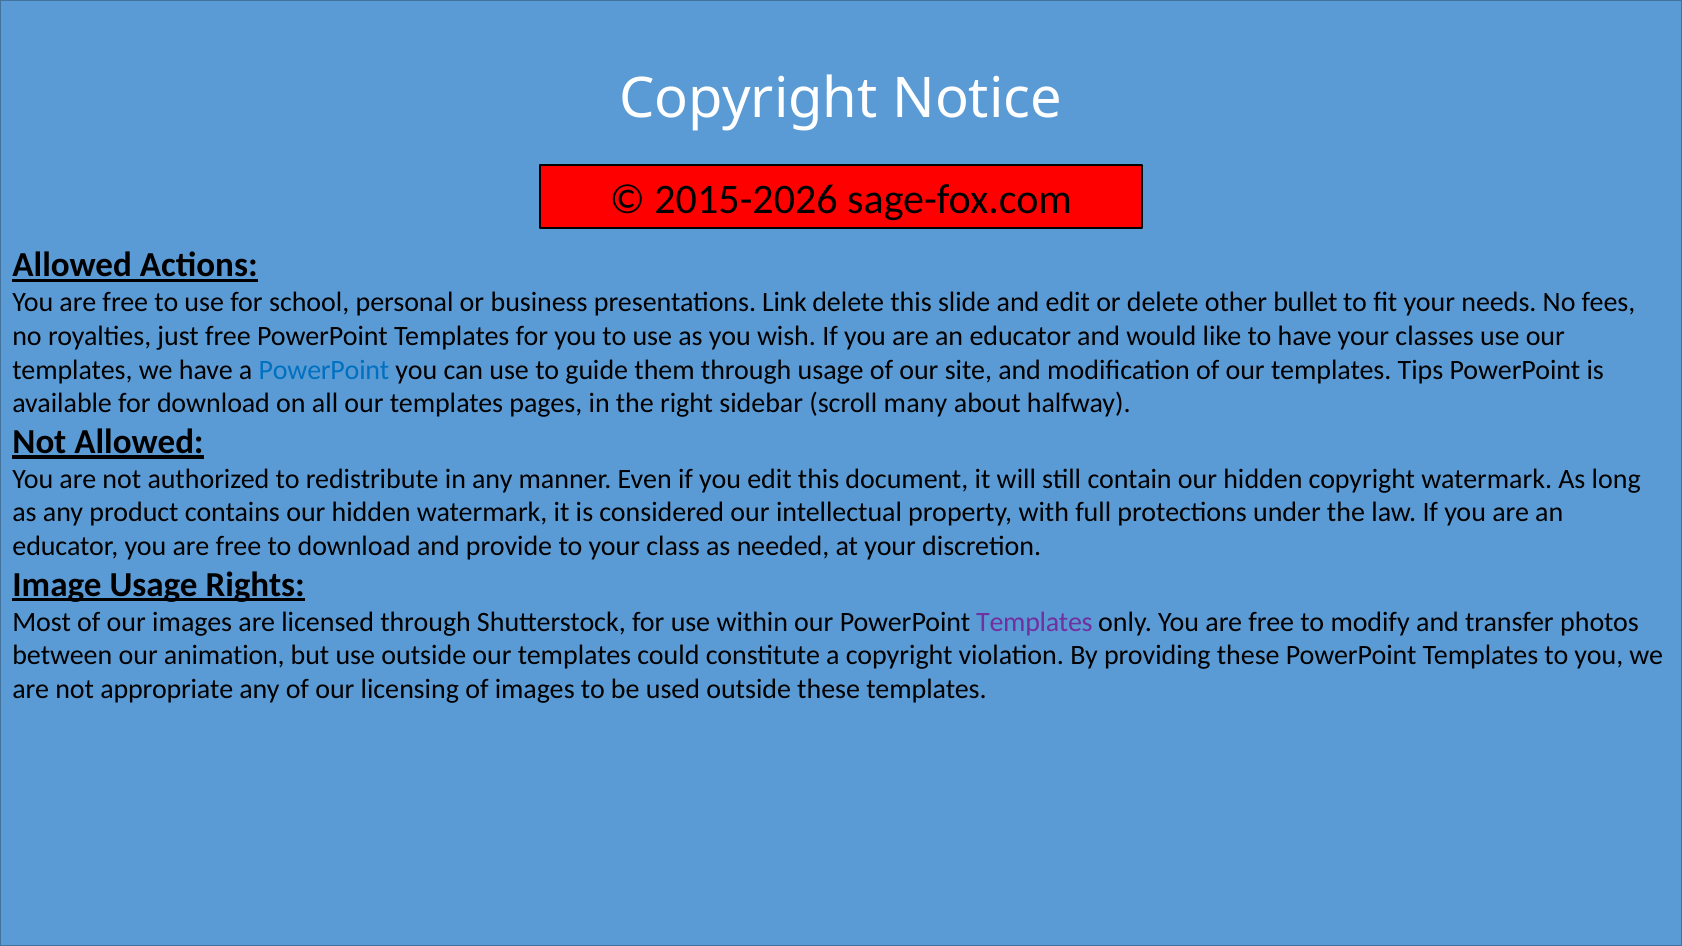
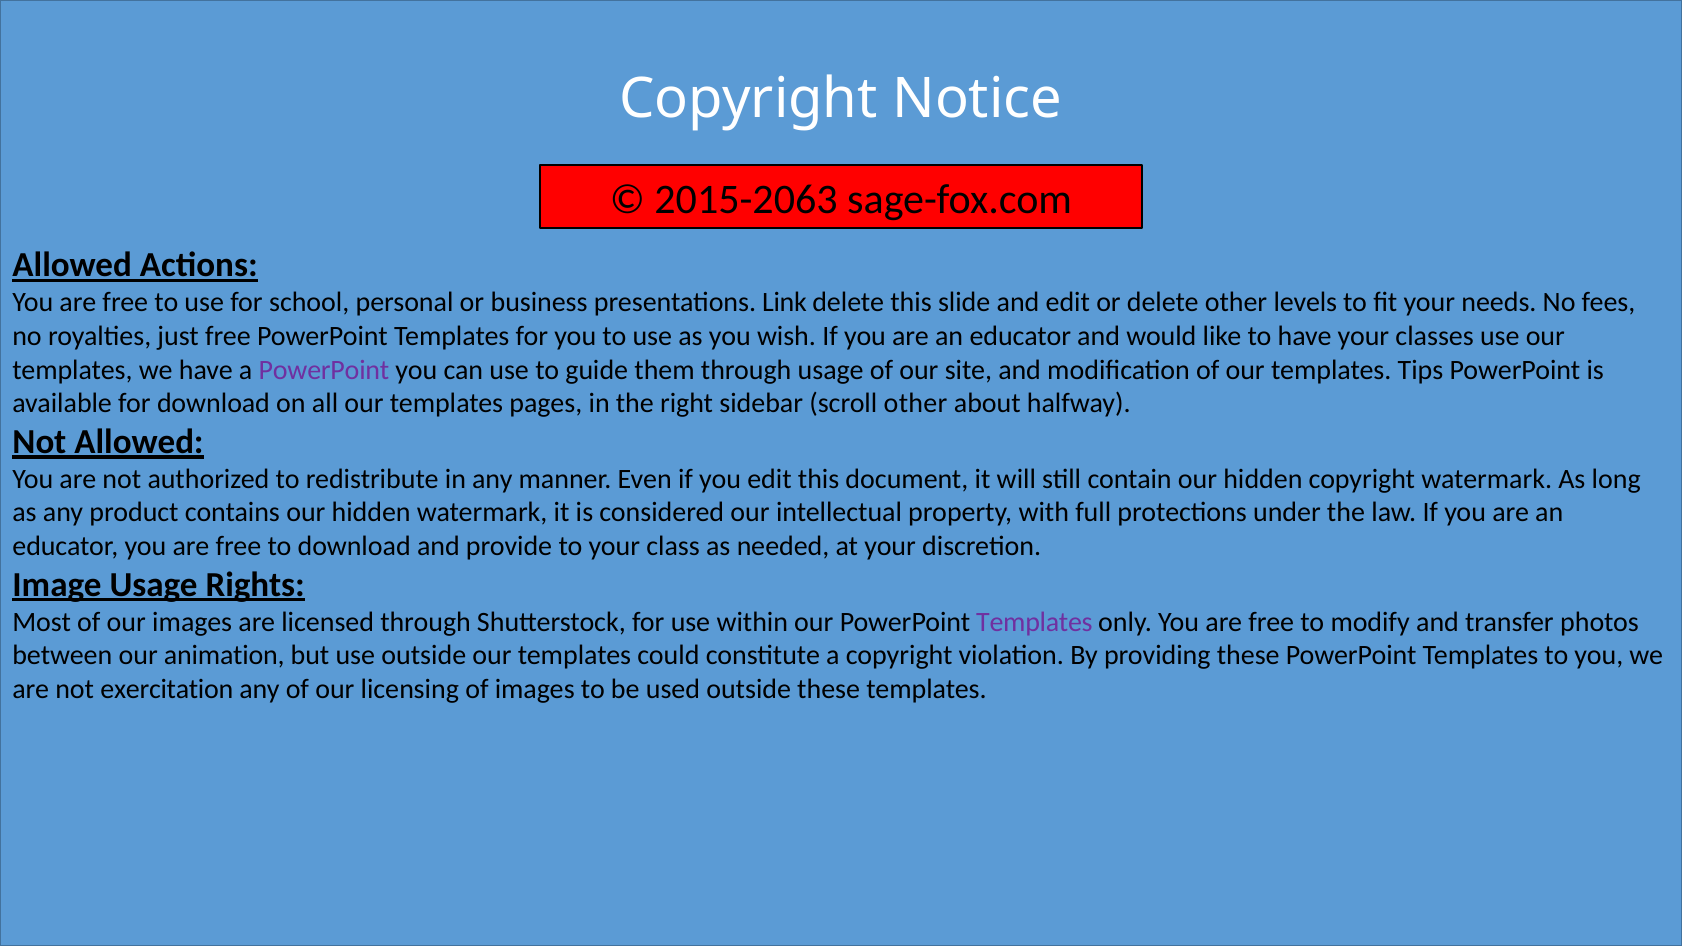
2015-2026: 2015-2026 -> 2015-2063 (746, 200)
bullet: bullet -> levels (1305, 303)
PowerPoint colour: blue -> purple (324, 370)
scroll many: many -> other (916, 403)
appropriate: appropriate -> exercitation (167, 689)
